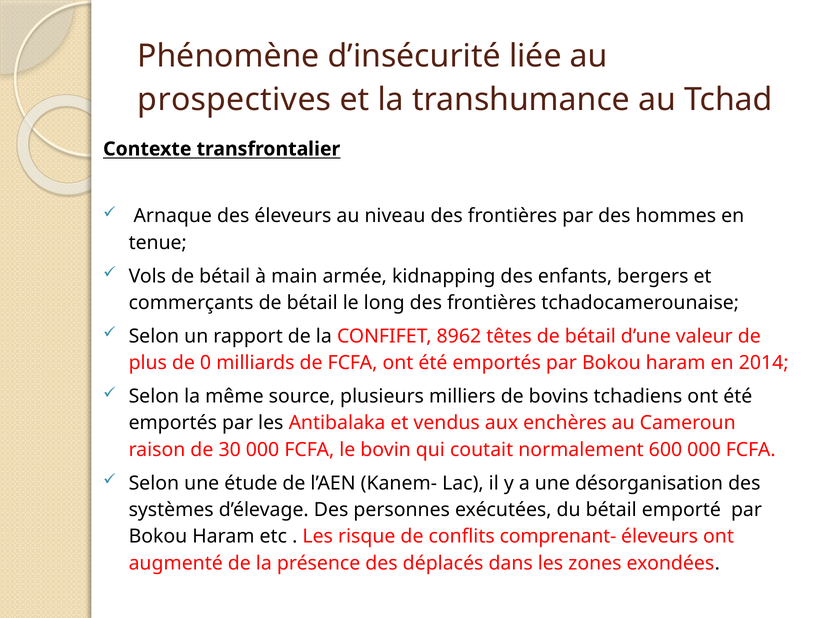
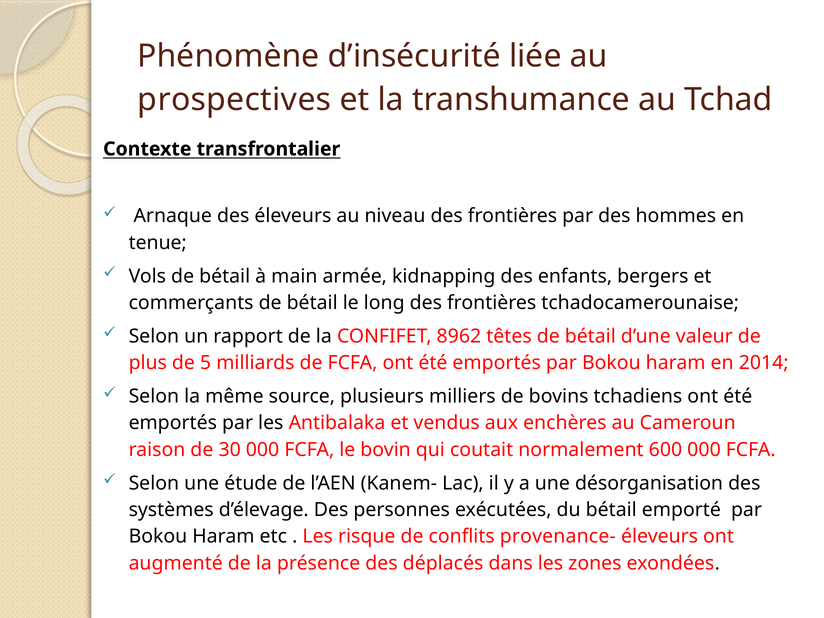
0: 0 -> 5 (206, 363)
comprenant-: comprenant- -> provenance- (558, 536)
